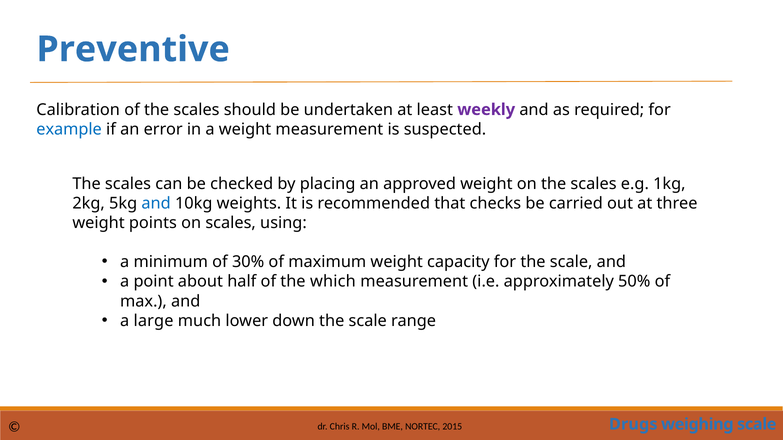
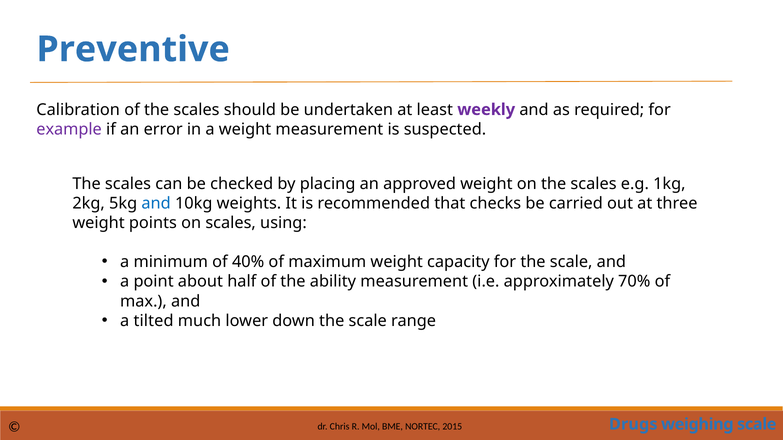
example colour: blue -> purple (69, 129)
30%: 30% -> 40% (248, 262)
which: which -> ability (333, 282)
50%: 50% -> 70% (634, 282)
large: large -> tilted (154, 321)
